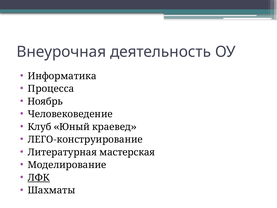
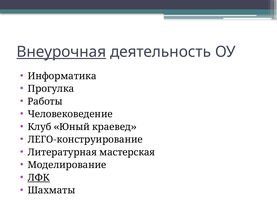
Внеурочная underline: none -> present (61, 52)
Процесса: Процесса -> Прогулка (51, 89)
Ноябрь: Ноябрь -> Работы (45, 101)
